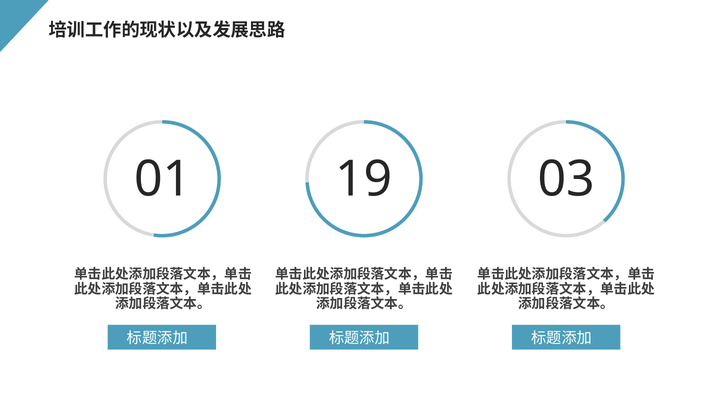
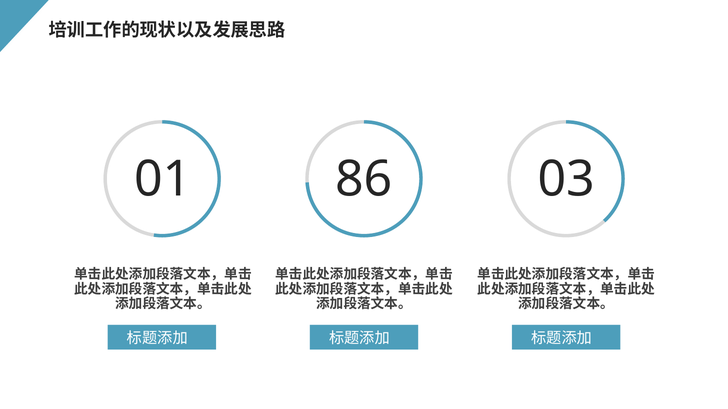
19: 19 -> 86 (364, 180)
